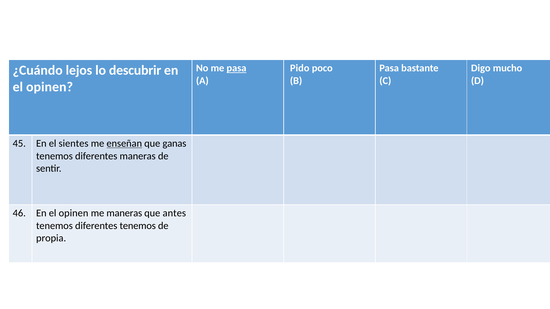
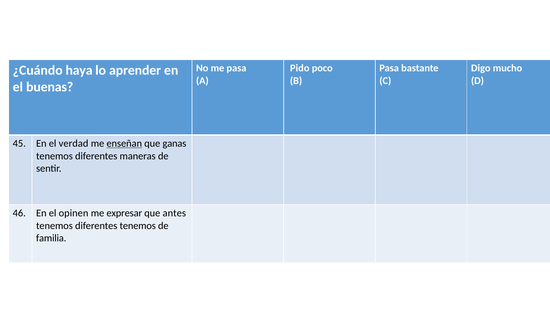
pasa underline: present -> none (236, 68)
lejos: lejos -> haya (79, 70)
descubrir: descubrir -> aprender (135, 70)
opinen: opinen -> buenas (50, 87)
sientes: sientes -> verdad (74, 144)
me maneras: maneras -> expresar (124, 213)
propia: propia -> familia (51, 239)
